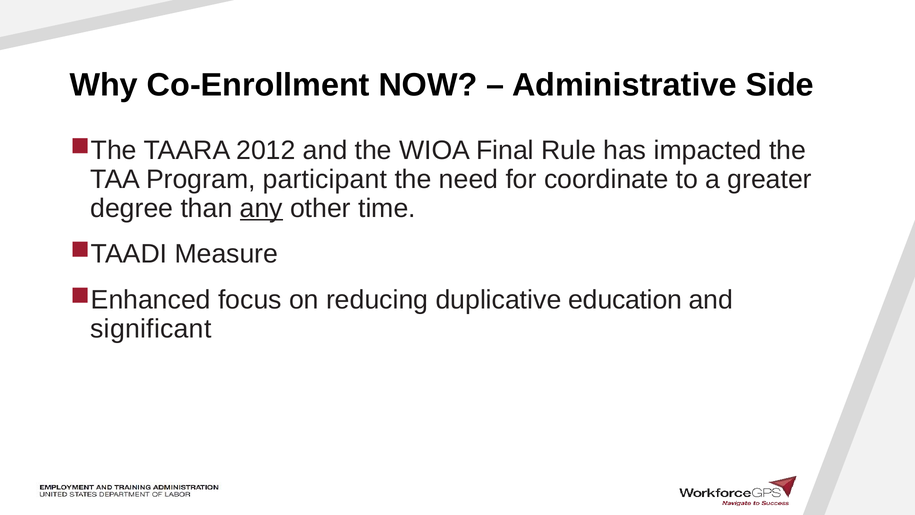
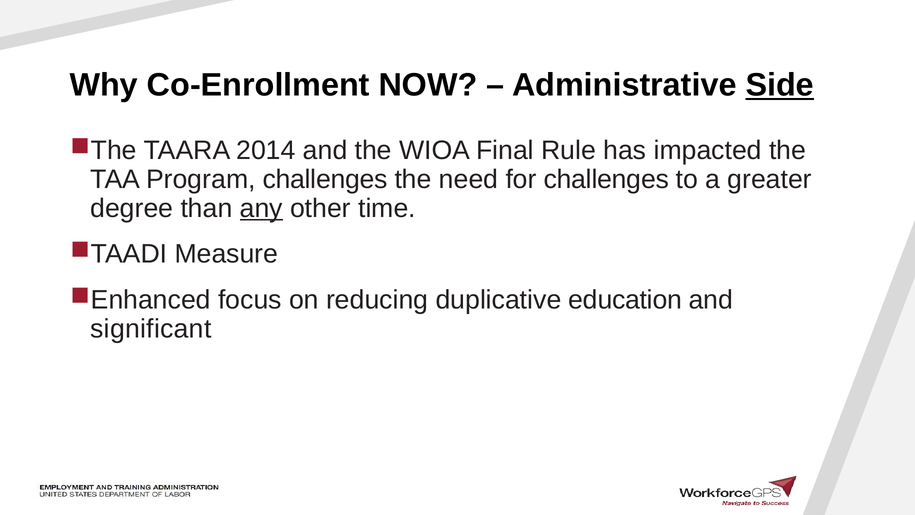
Side underline: none -> present (780, 85)
2012: 2012 -> 2014 (266, 151)
Program participant: participant -> challenges (325, 179)
for coordinate: coordinate -> challenges (606, 179)
